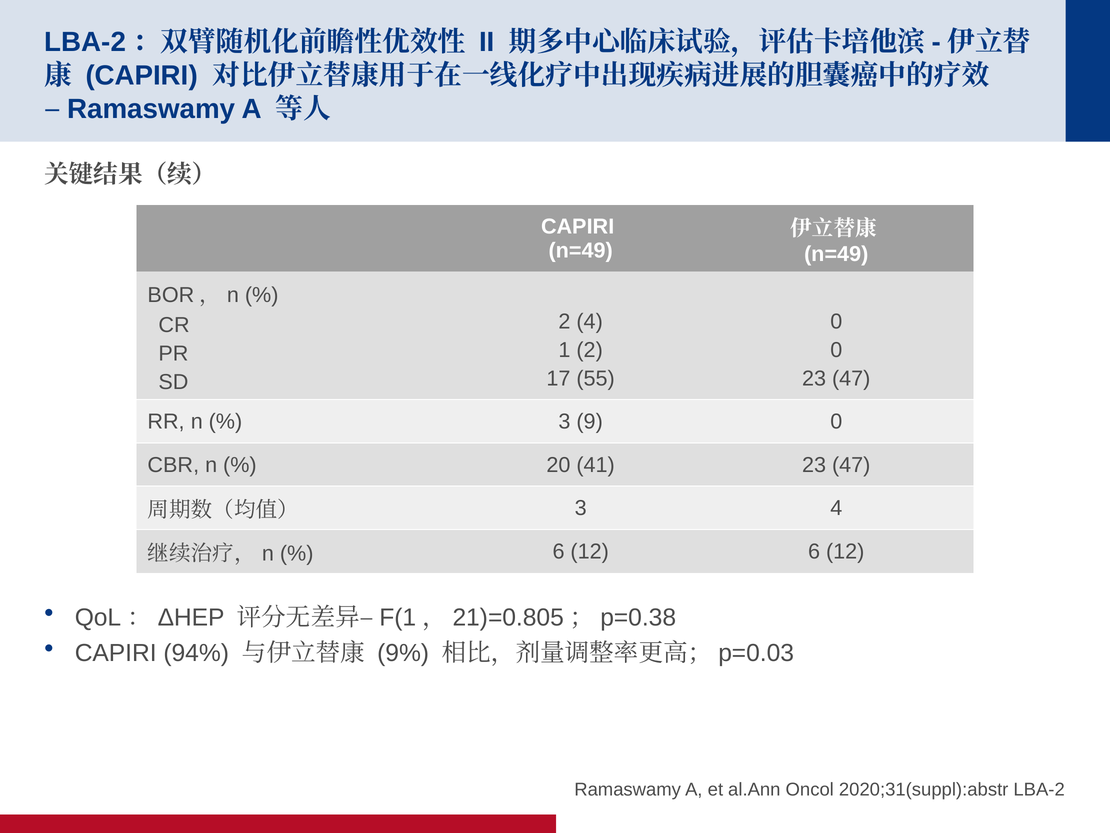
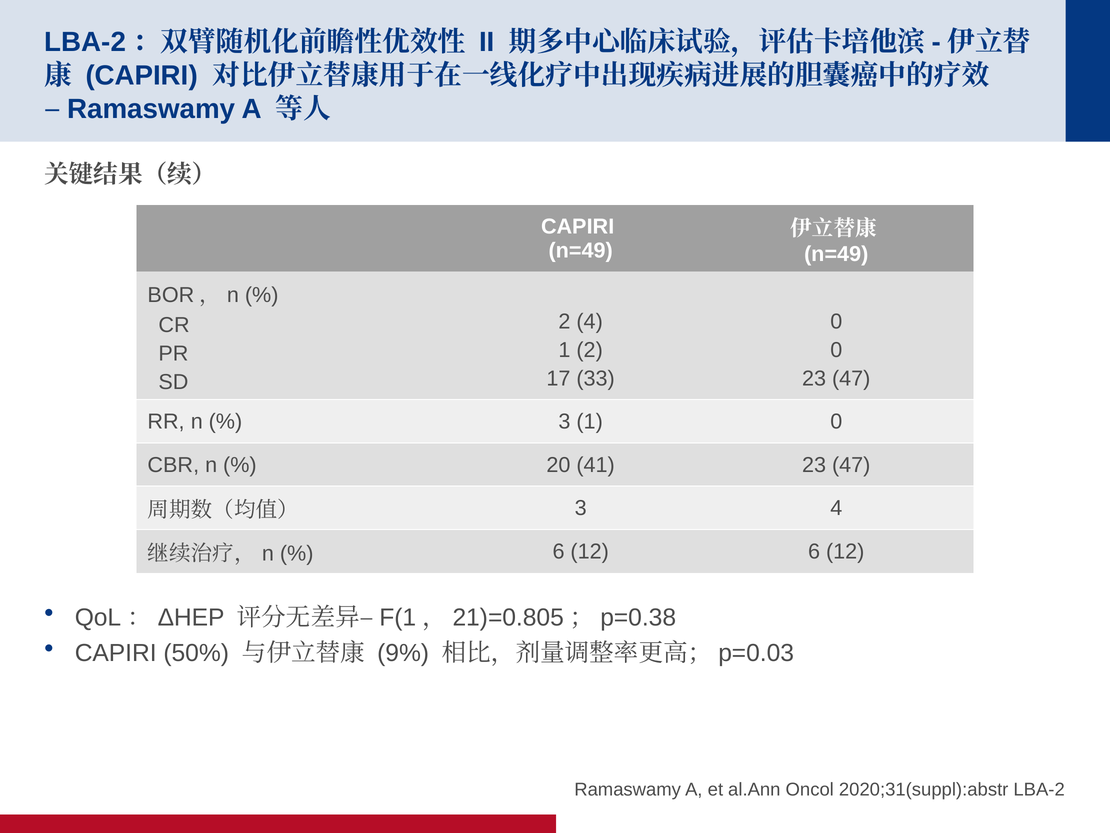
55: 55 -> 33 (596, 379)
3 9: 9 -> 1 (590, 421)
94%: 94% -> 50% (196, 653)
